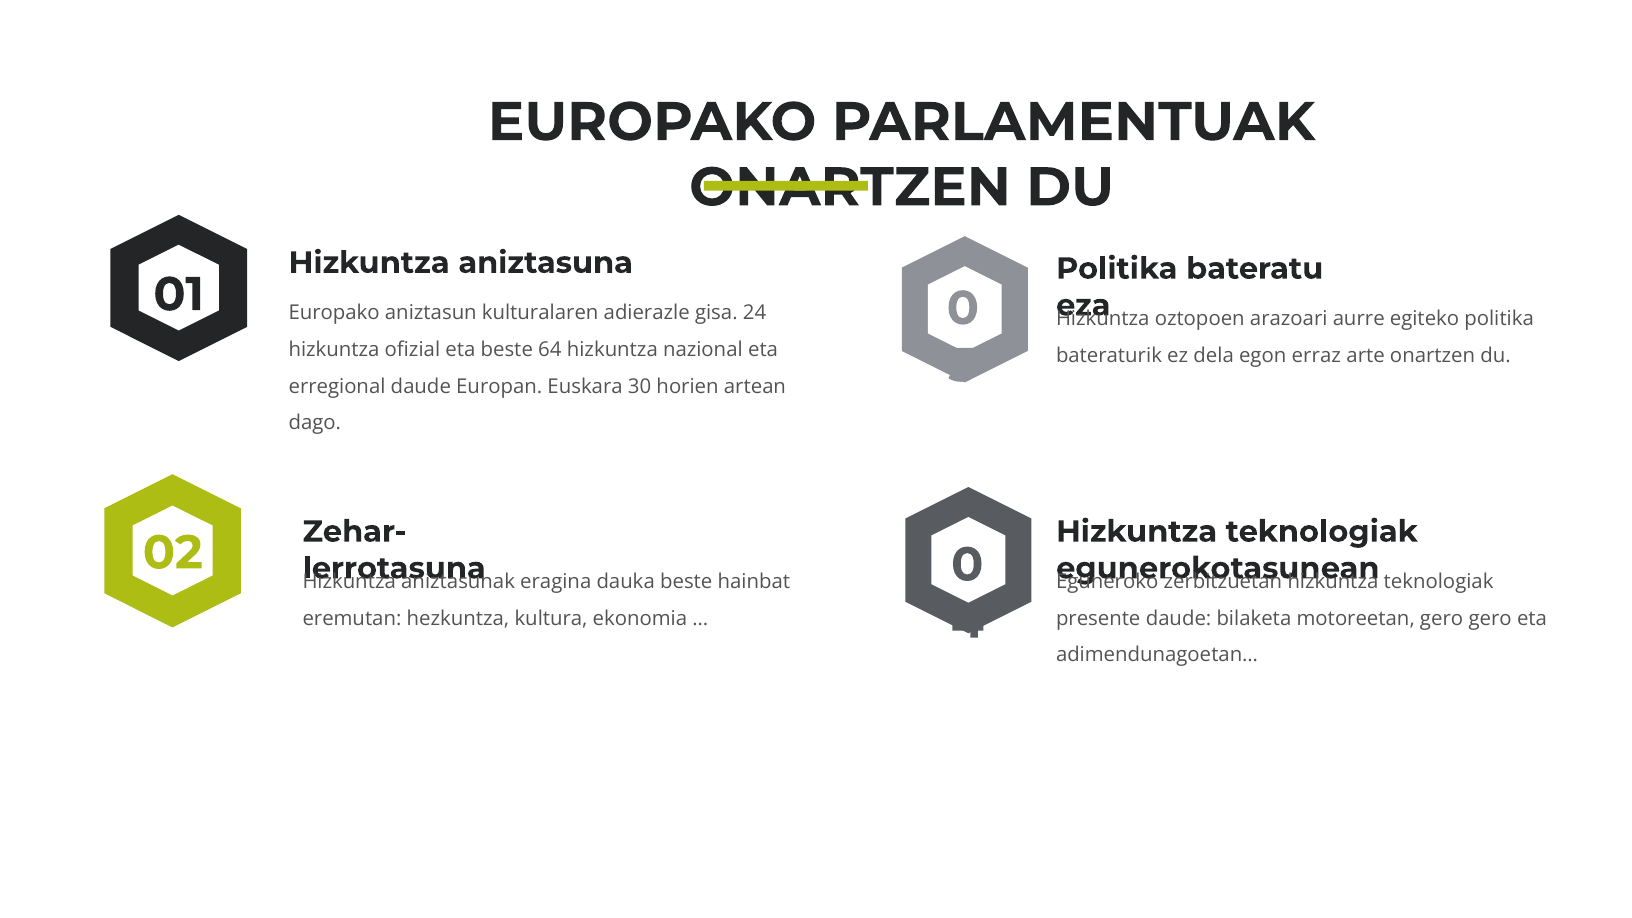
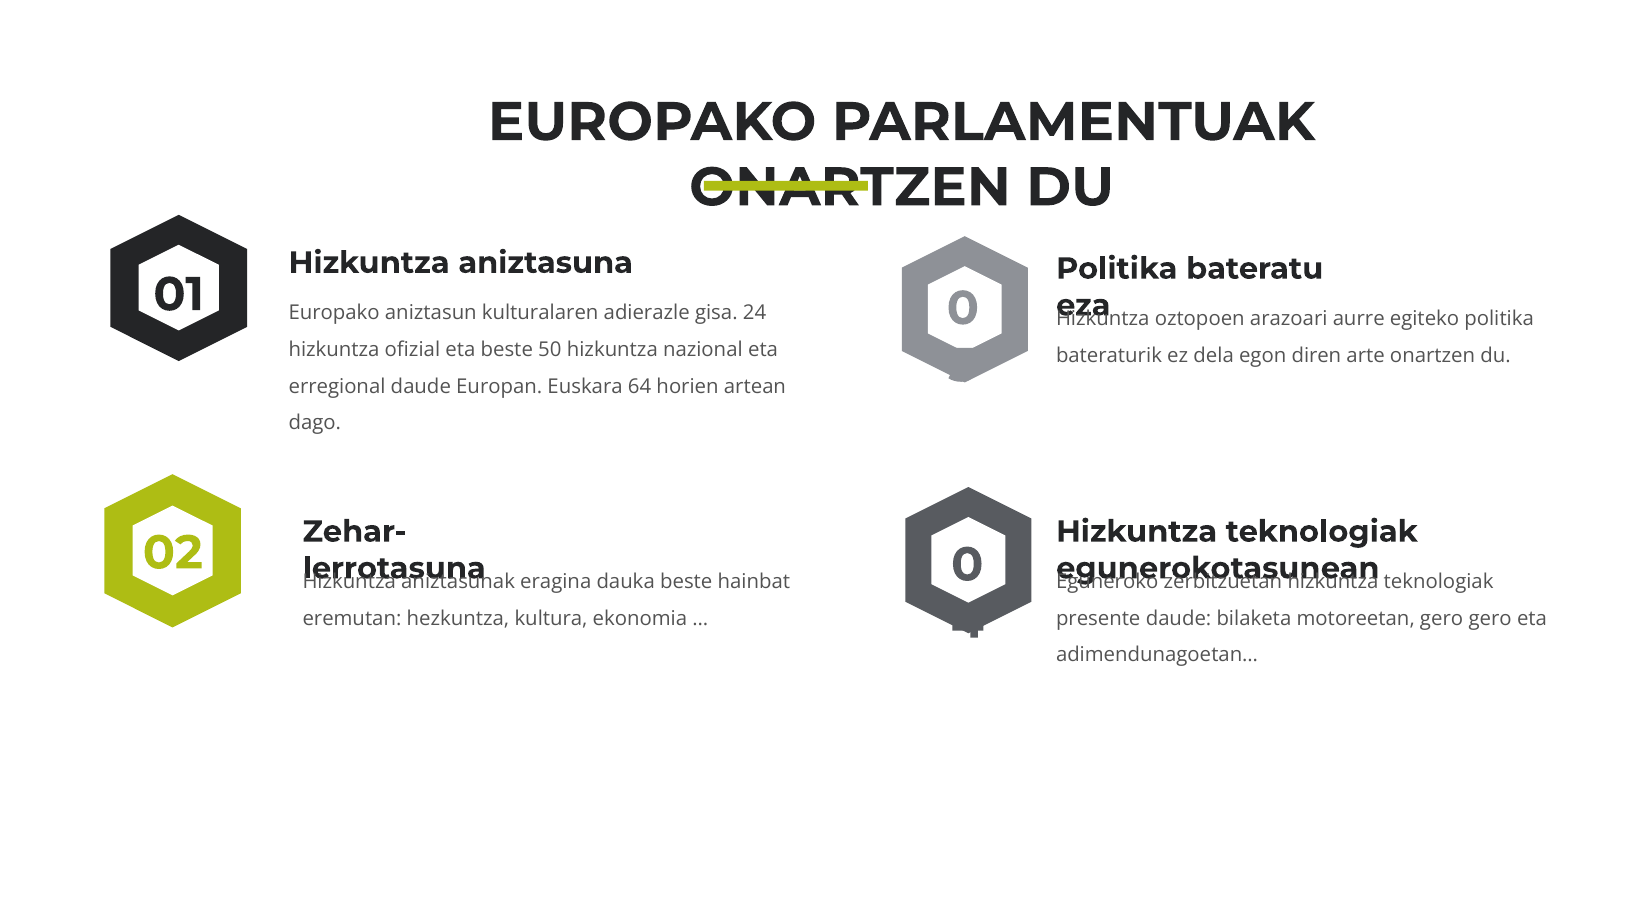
64: 64 -> 50 (550, 350)
erraz: erraz -> diren (1316, 356)
30: 30 -> 64 (640, 386)
